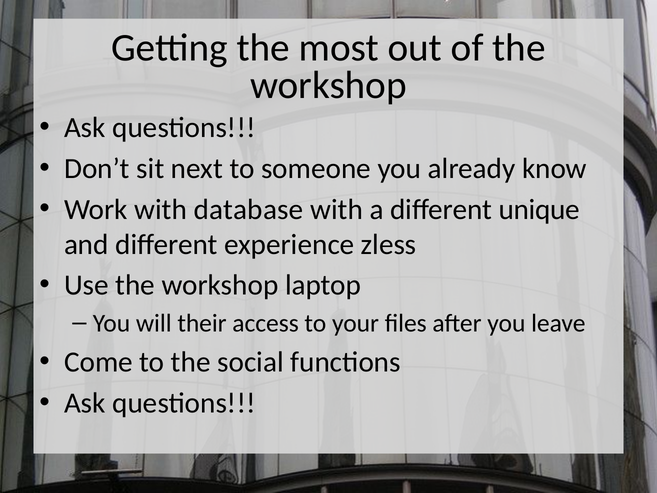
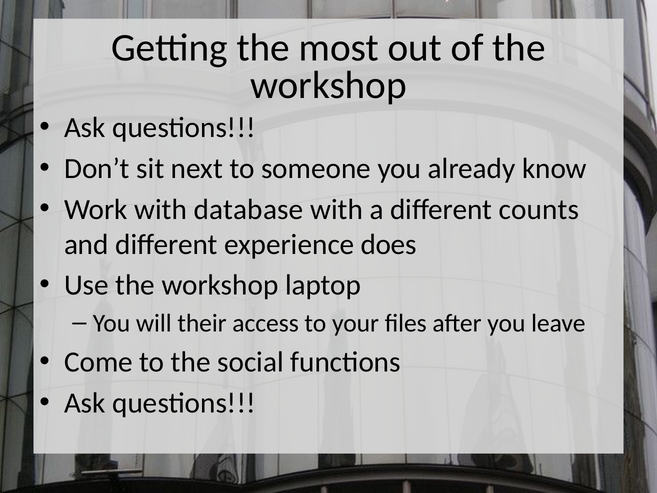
unique: unique -> counts (539, 209)
zless: zless -> does (389, 244)
